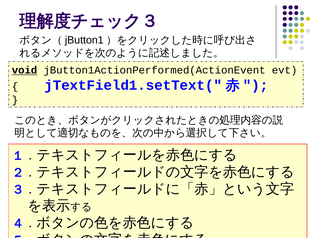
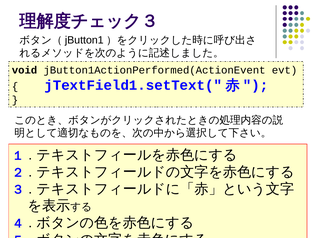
void underline: present -> none (25, 70)
